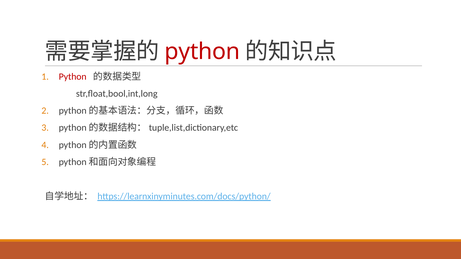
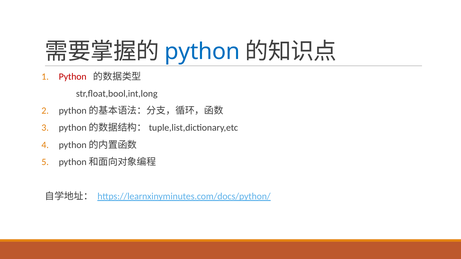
python colour: red -> blue (202, 52)
